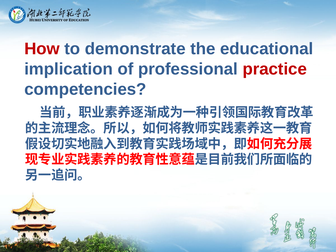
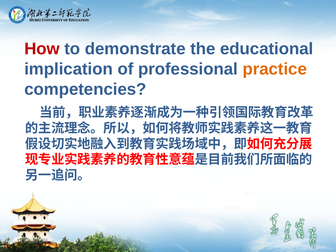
practice colour: red -> orange (275, 69)
